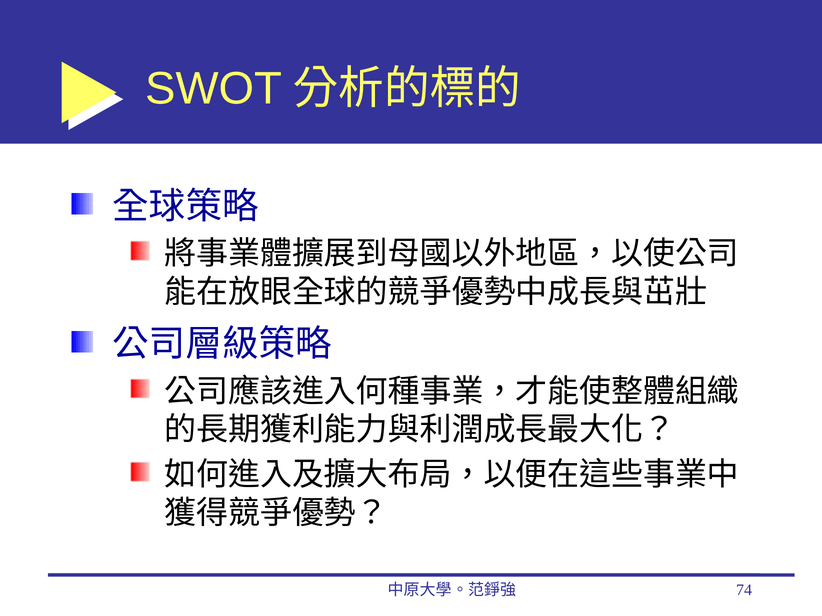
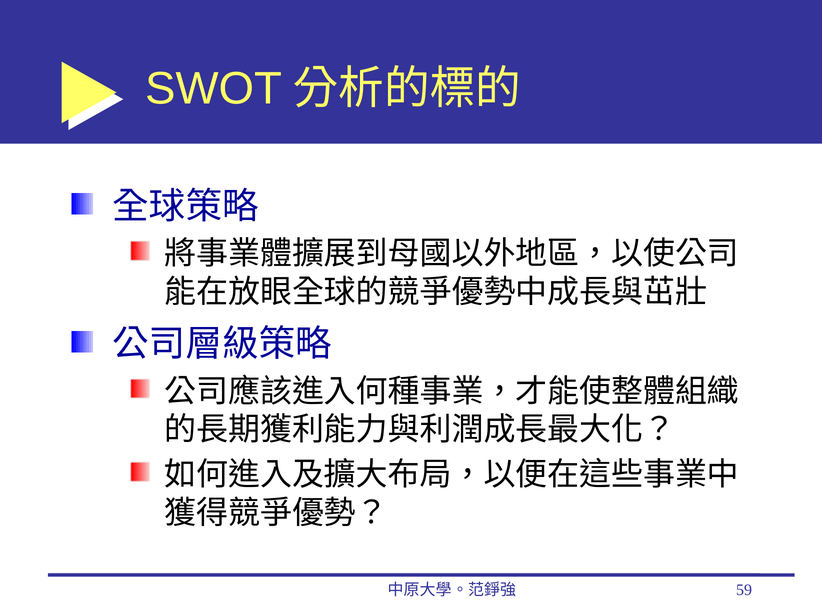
74: 74 -> 59 (744, 590)
